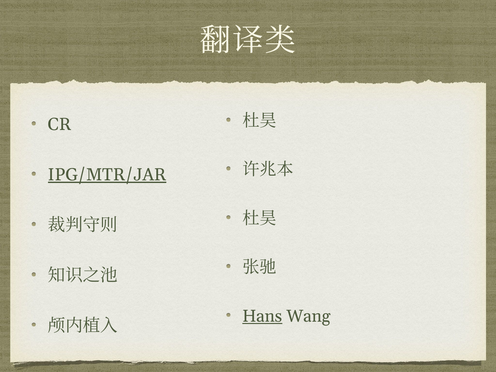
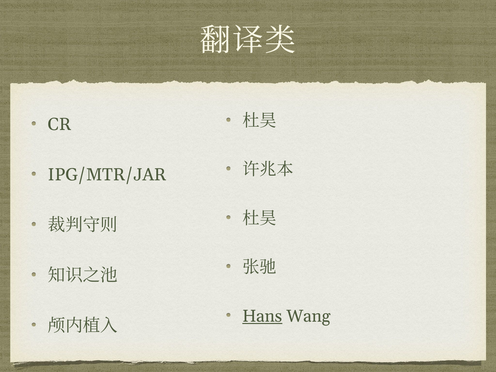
IPG/MTR/JAR underline: present -> none (107, 175)
